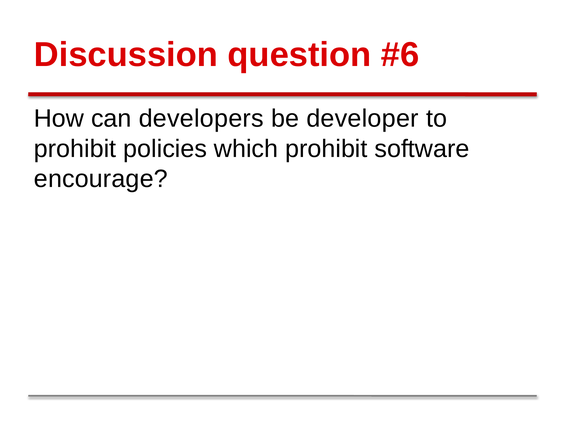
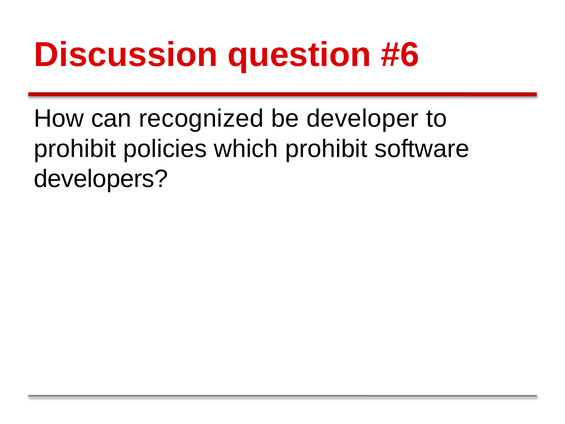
developers: developers -> recognized (201, 119)
encourage: encourage -> developers (101, 179)
